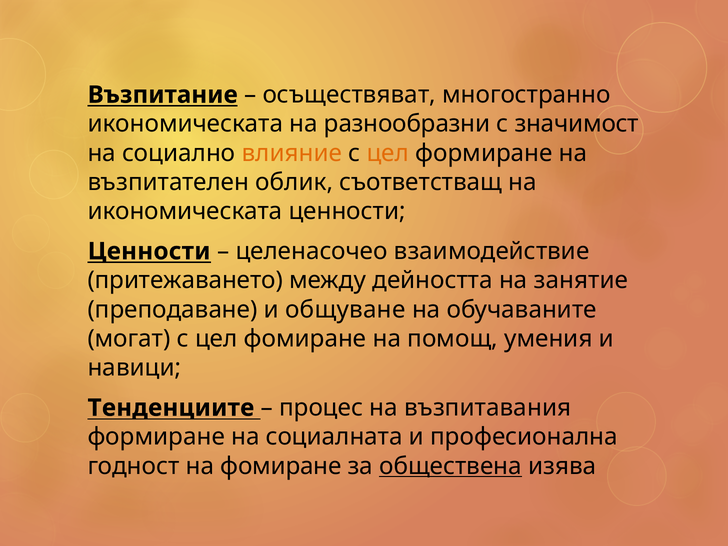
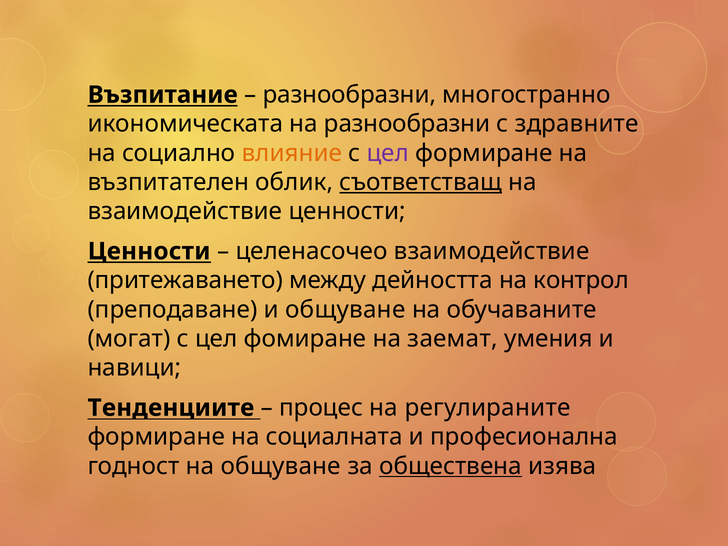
осъществяват: осъществяват -> разнообразни (349, 95)
значимост: значимост -> здравните (577, 124)
цел colour: orange -> purple (388, 153)
съответстващ underline: none -> present (421, 182)
икономическата: икономическата -> взаимодействие (185, 211)
занятие: занятие -> контрол (581, 280)
помощ: помощ -> заемат (453, 339)
възпитавания: възпитавания -> регулираните (488, 408)
на фомиране: фомиране -> общуване (281, 466)
